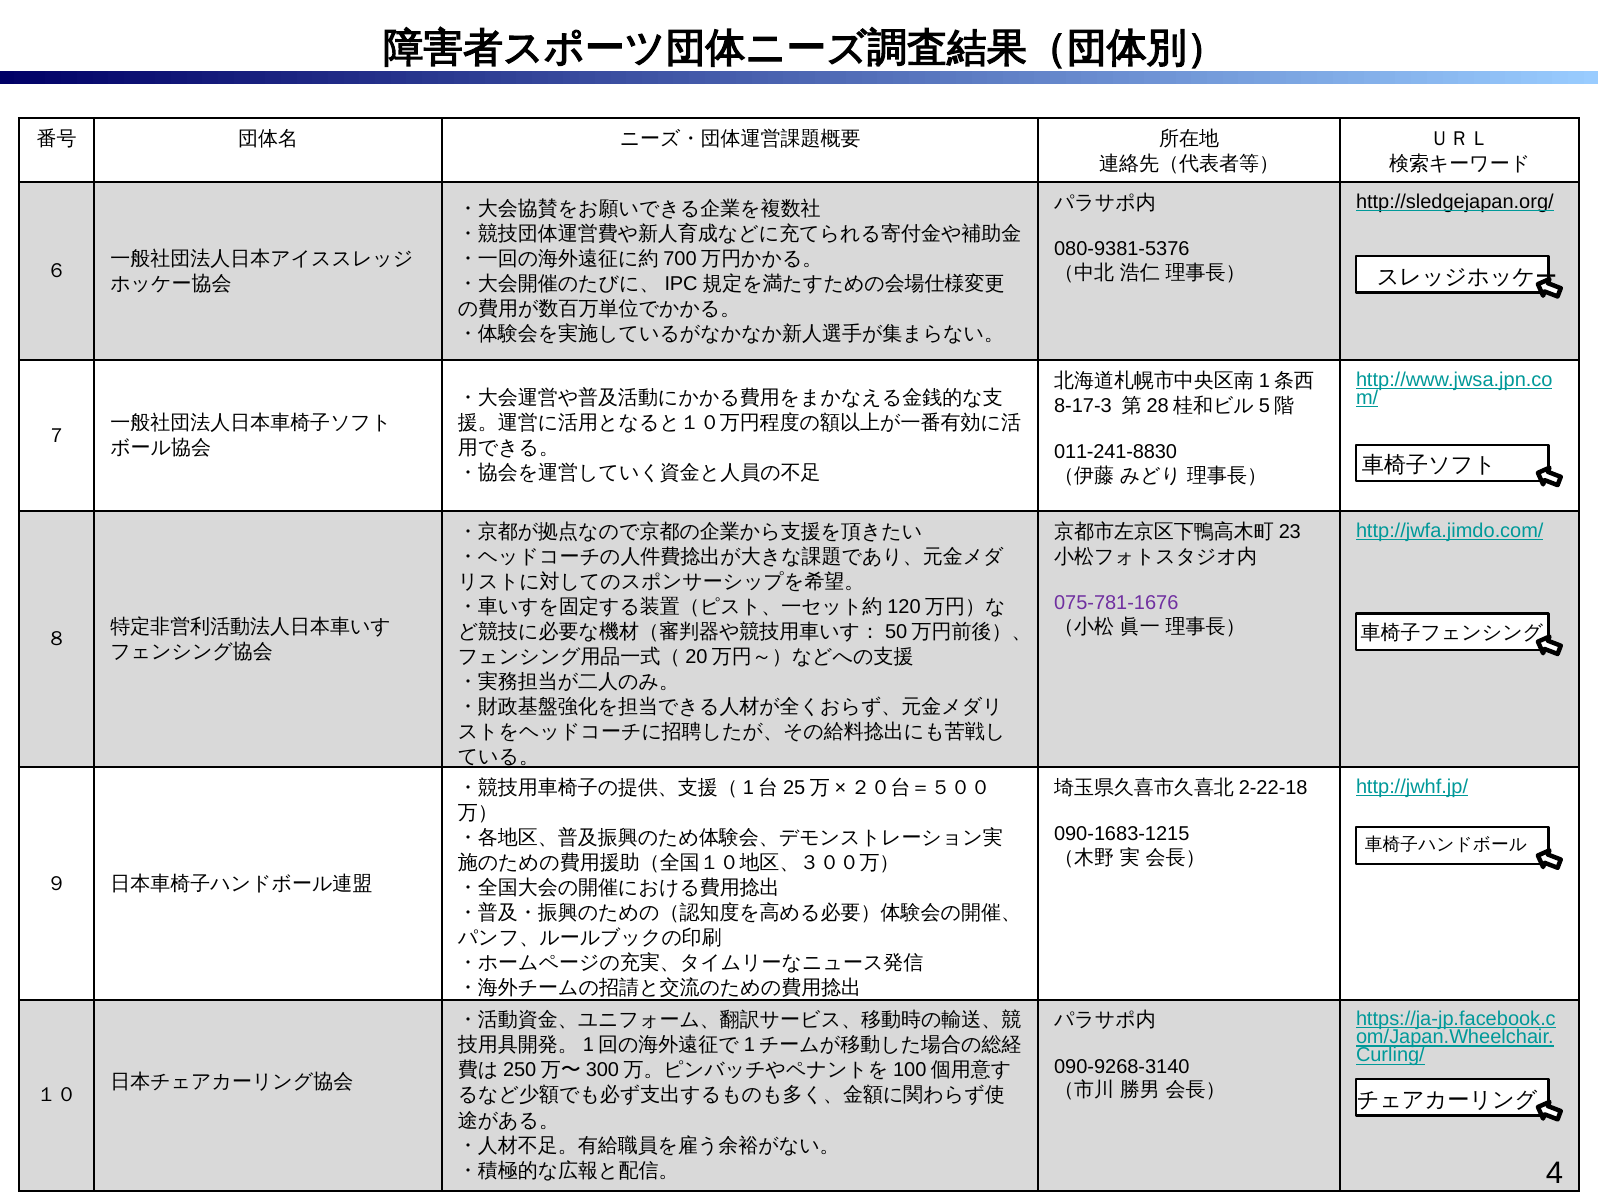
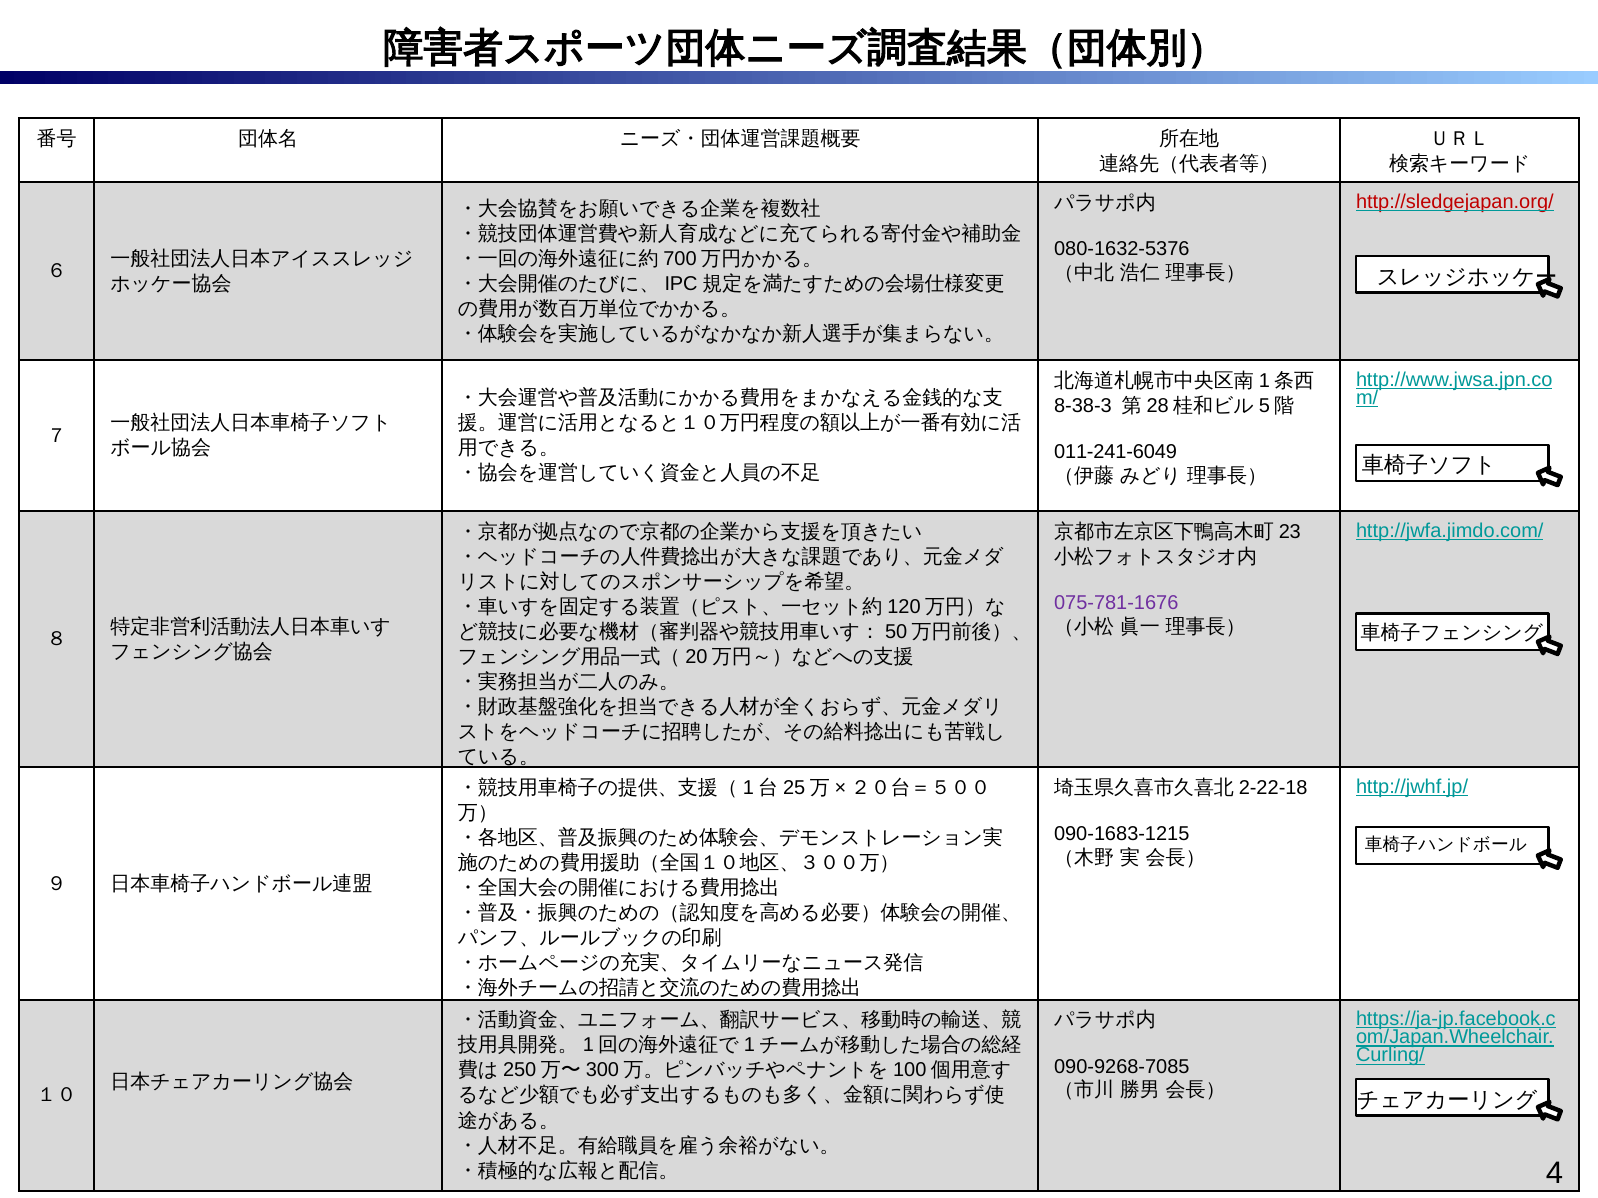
http://sledgejapan.org/ colour: black -> red (1455, 202)
080-9381-5376: 080-9381-5376 -> 080-1632-5376 (1122, 249)
8-17-3: 8-17-3 -> 8-38-3 (1083, 406)
011-241-8830: 011-241-8830 -> 011-241-6049 (1116, 452)
090-9268-3140: 090-9268-3140 -> 090-9268-7085 (1122, 1067)
